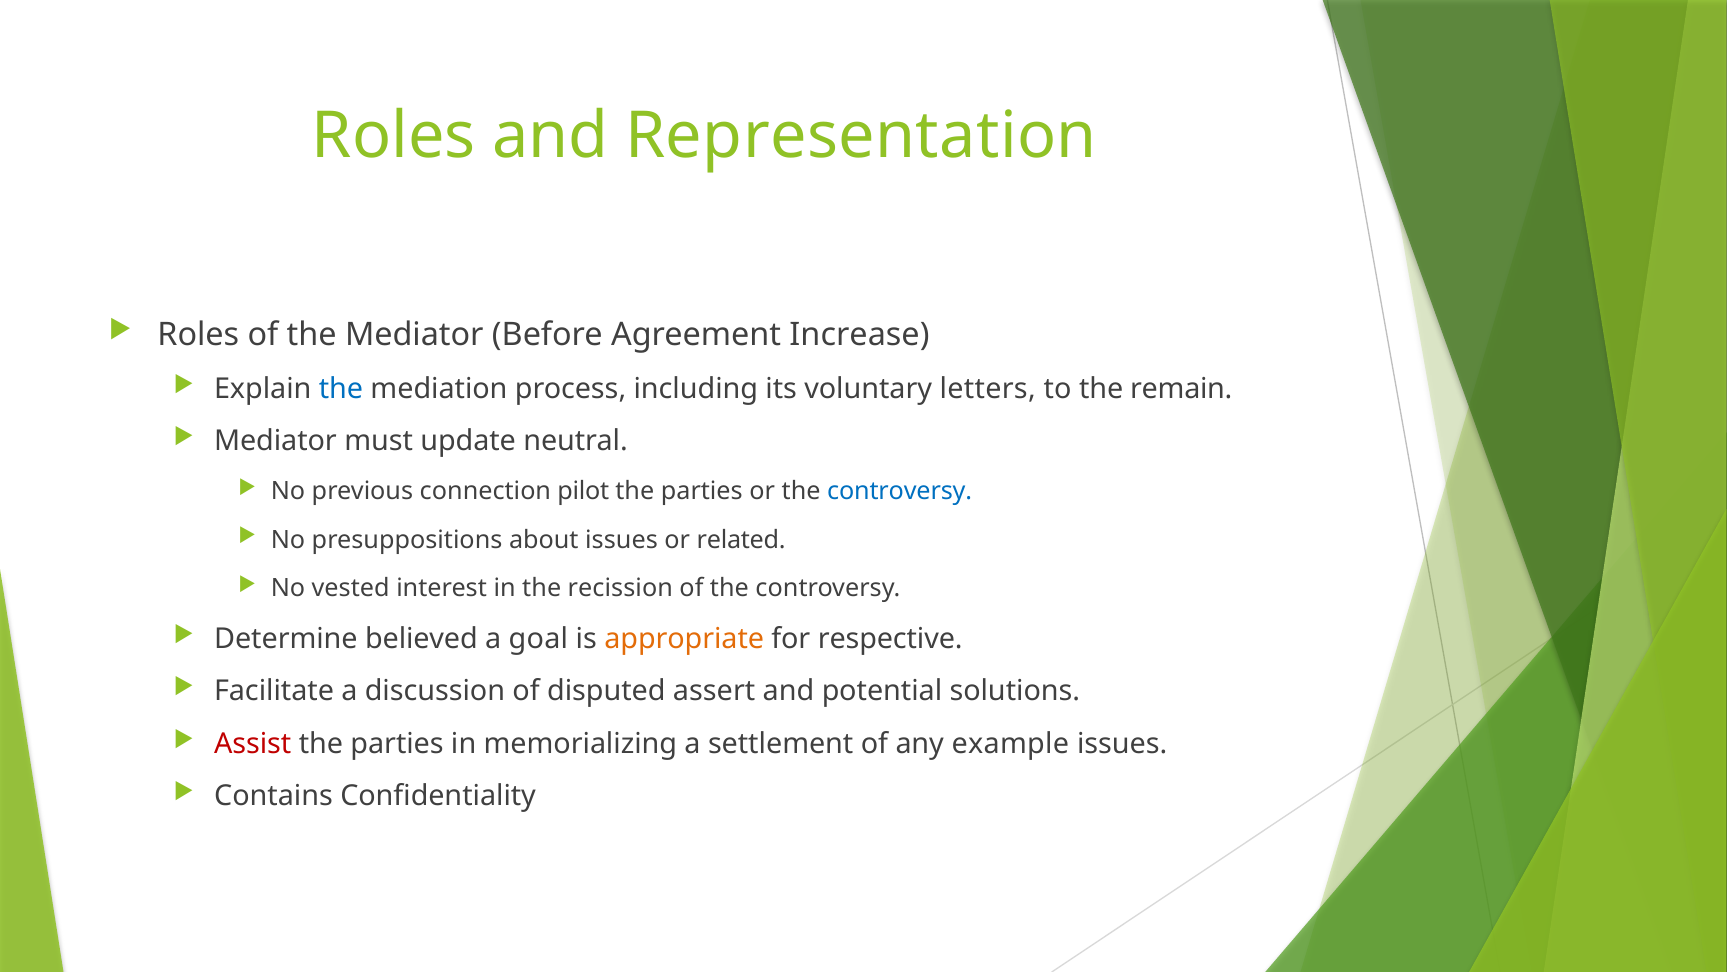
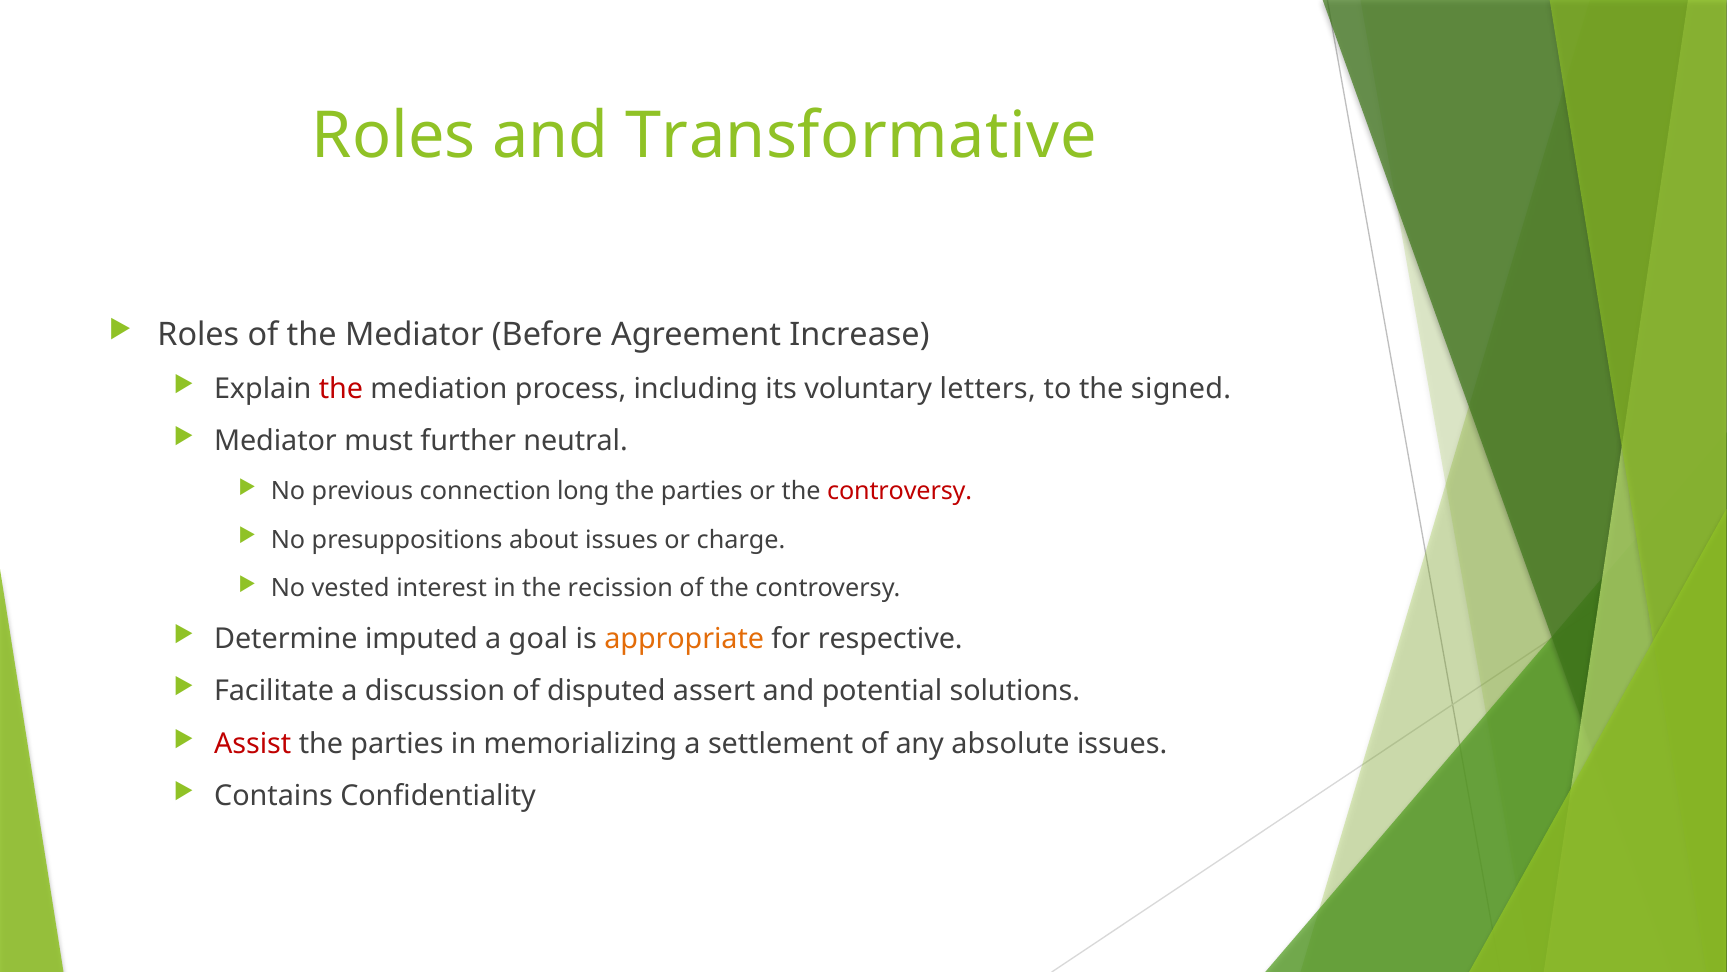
Representation: Representation -> Transformative (861, 136)
the colour: blue -> red (341, 389)
remain: remain -> signed (1181, 389)
update: update -> further (468, 441)
pilot: pilot -> long (583, 491)
controversy colour: blue -> red (900, 491)
related: related -> charge (741, 540)
believed: believed -> imputed (421, 638)
example: example -> absolute (1010, 743)
